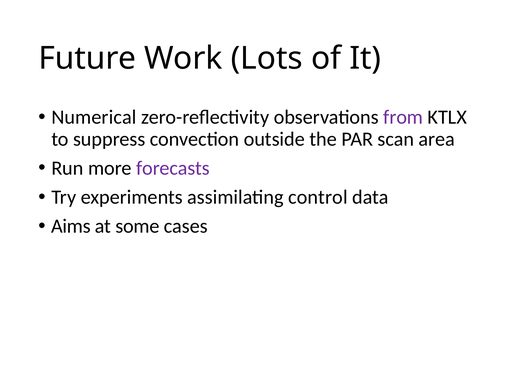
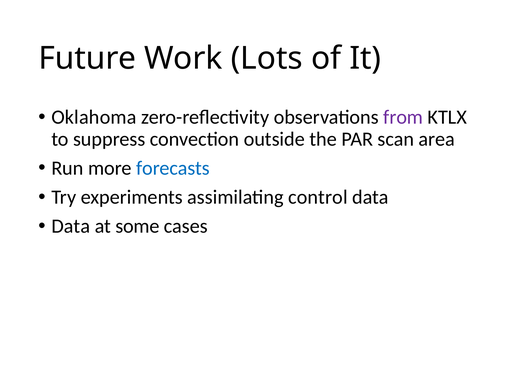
Numerical: Numerical -> Oklahoma (94, 117)
forecasts colour: purple -> blue (173, 168)
Aims: Aims -> Data (71, 226)
